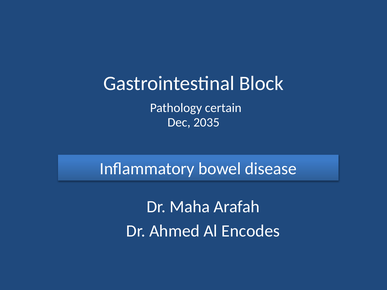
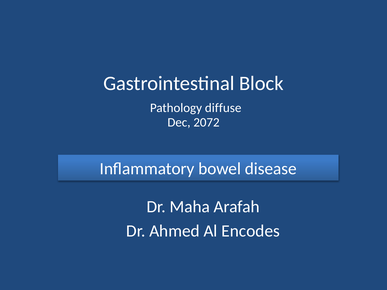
certain: certain -> diffuse (223, 108)
2035: 2035 -> 2072 (206, 123)
